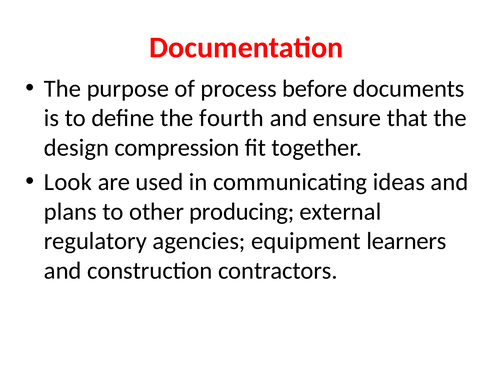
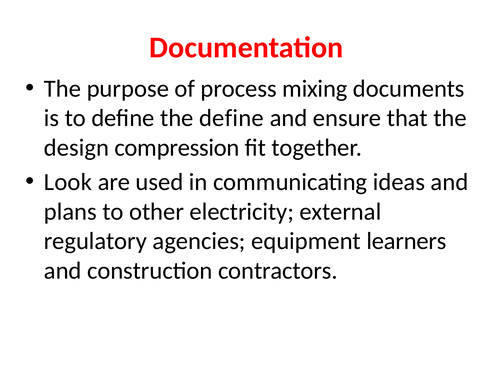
before: before -> mixing (315, 89)
the fourth: fourth -> define (231, 118)
producing: producing -> electricity (242, 212)
